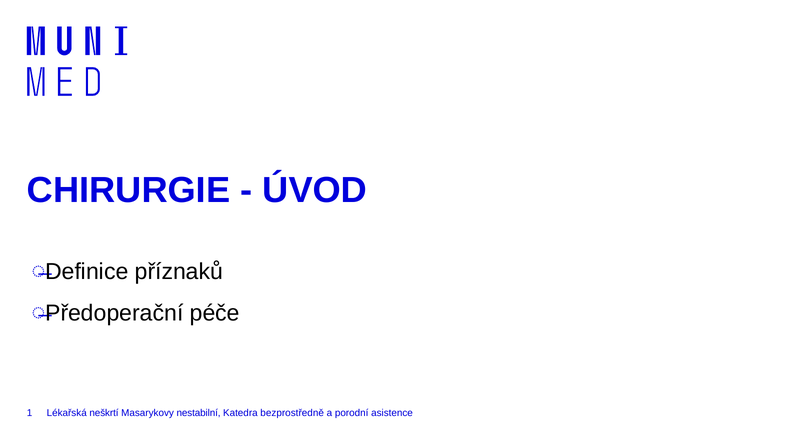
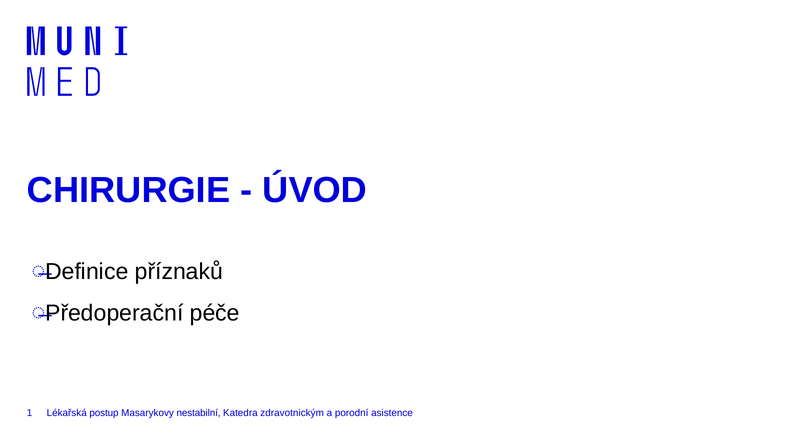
neškrtí: neškrtí -> postup (104, 413)
bezprostředně: bezprostředně -> zdravotnickým (292, 413)
